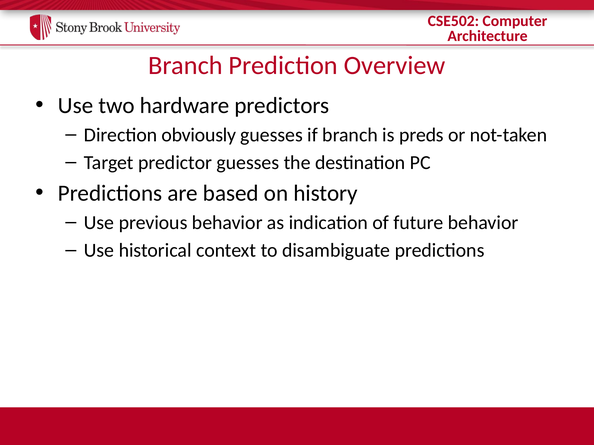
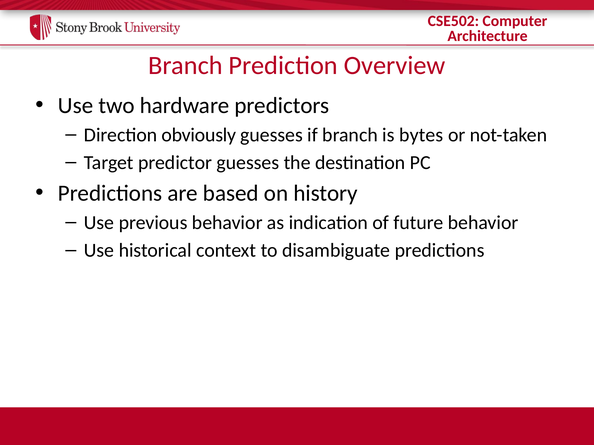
preds: preds -> bytes (421, 135)
